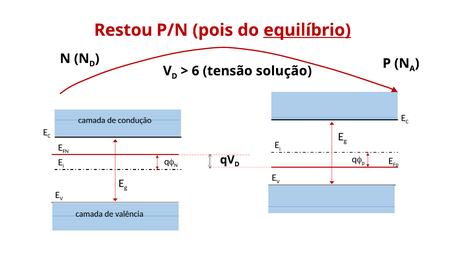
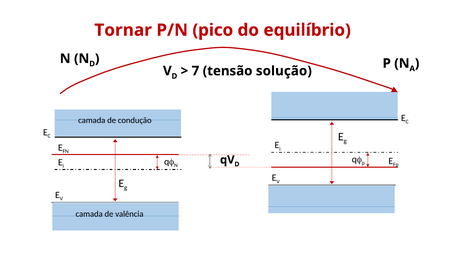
Restou: Restou -> Tornar (123, 30)
pois: pois -> pico (213, 30)
equilíbrio underline: present -> none (307, 30)
6: 6 -> 7 (195, 71)
